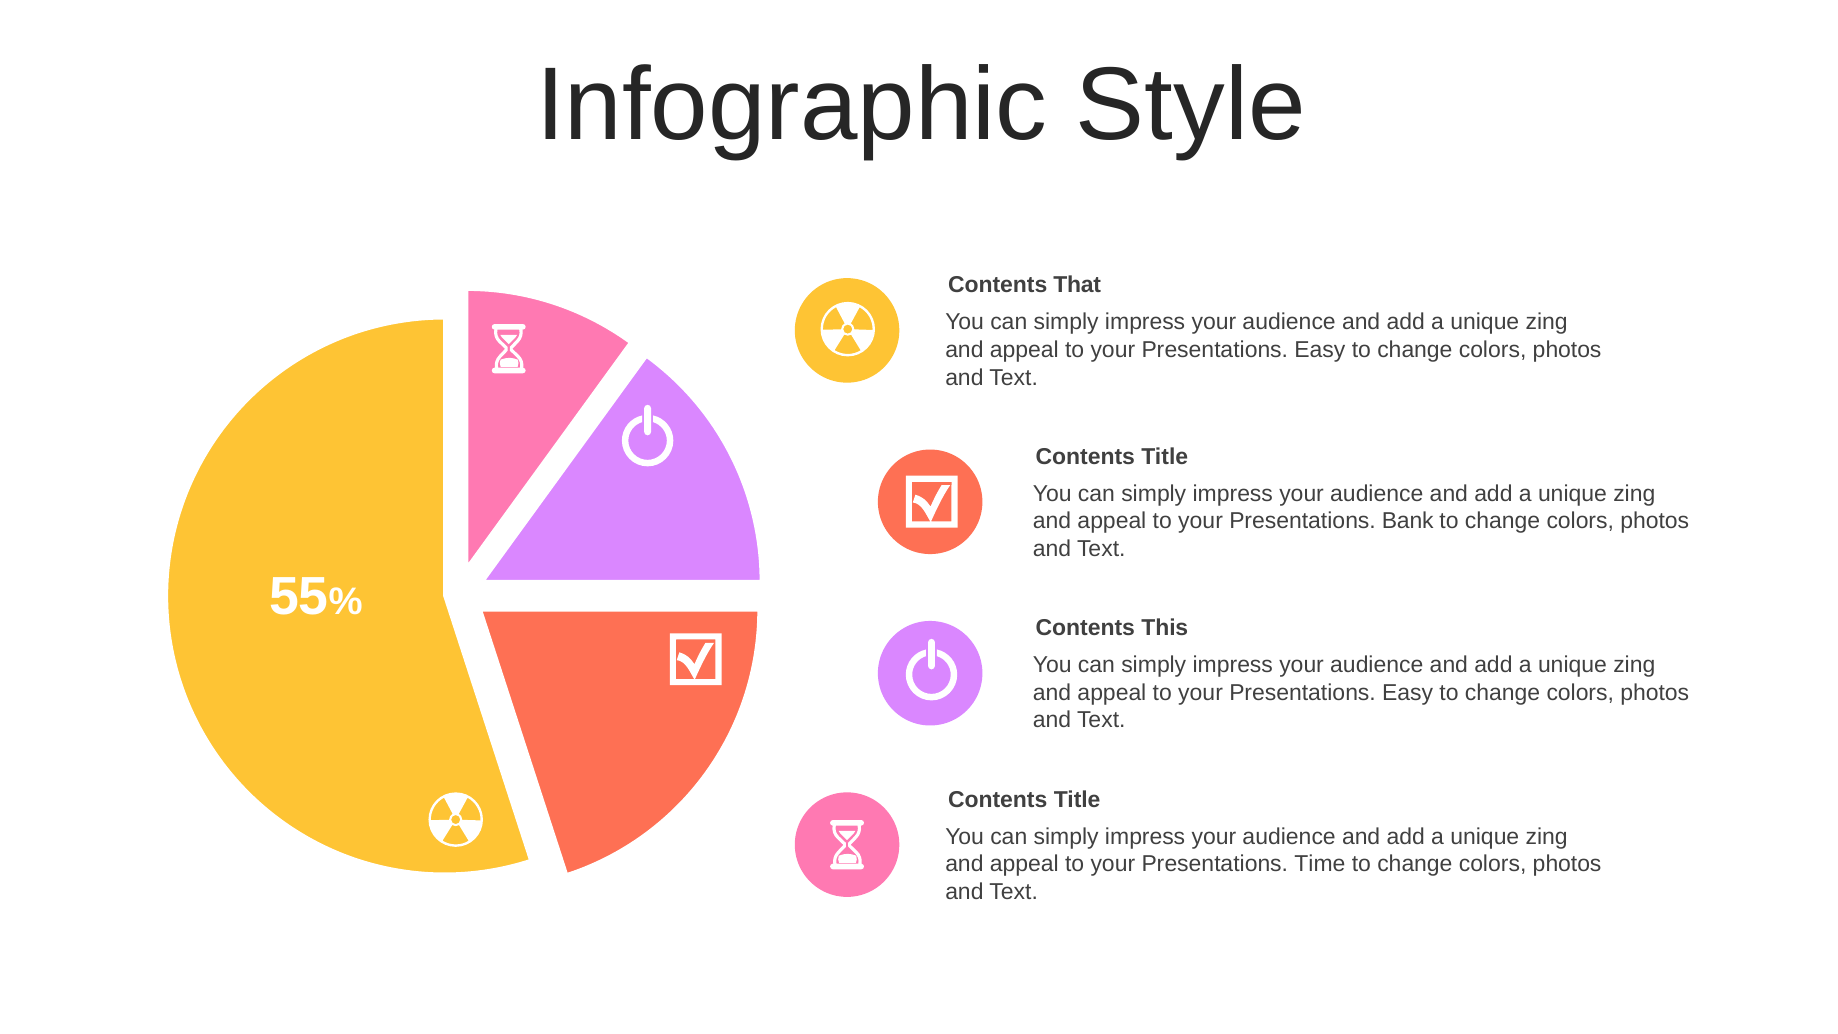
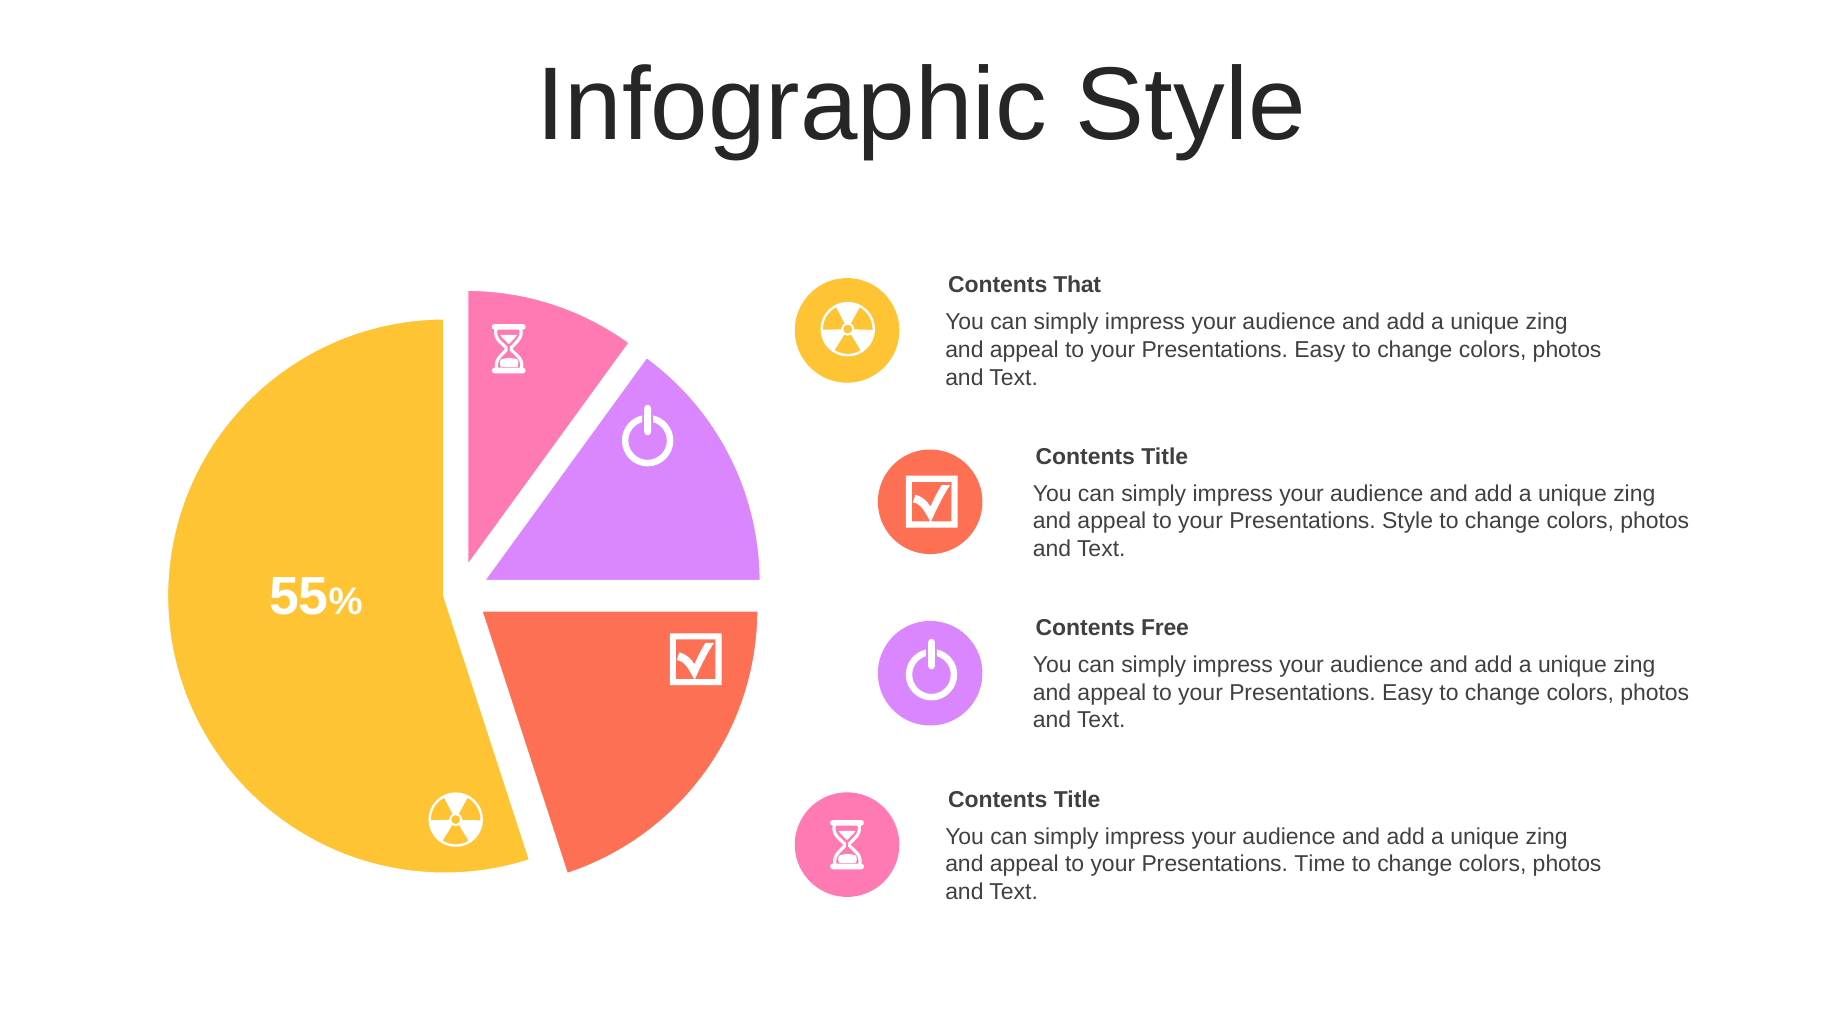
Presentations Bank: Bank -> Style (1408, 521)
This: This -> Free (1165, 628)
